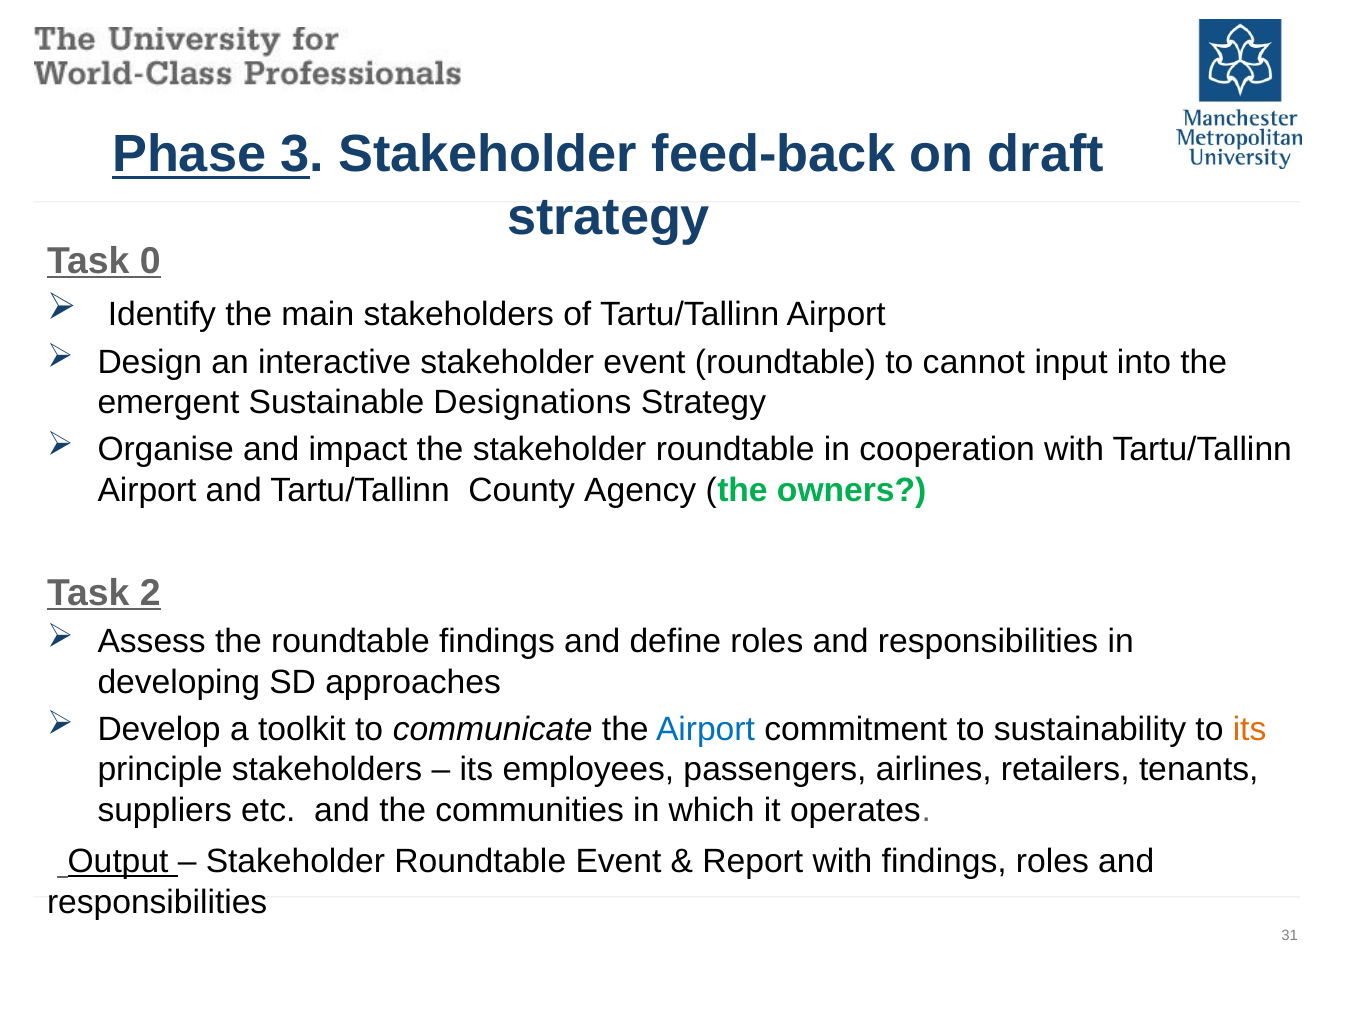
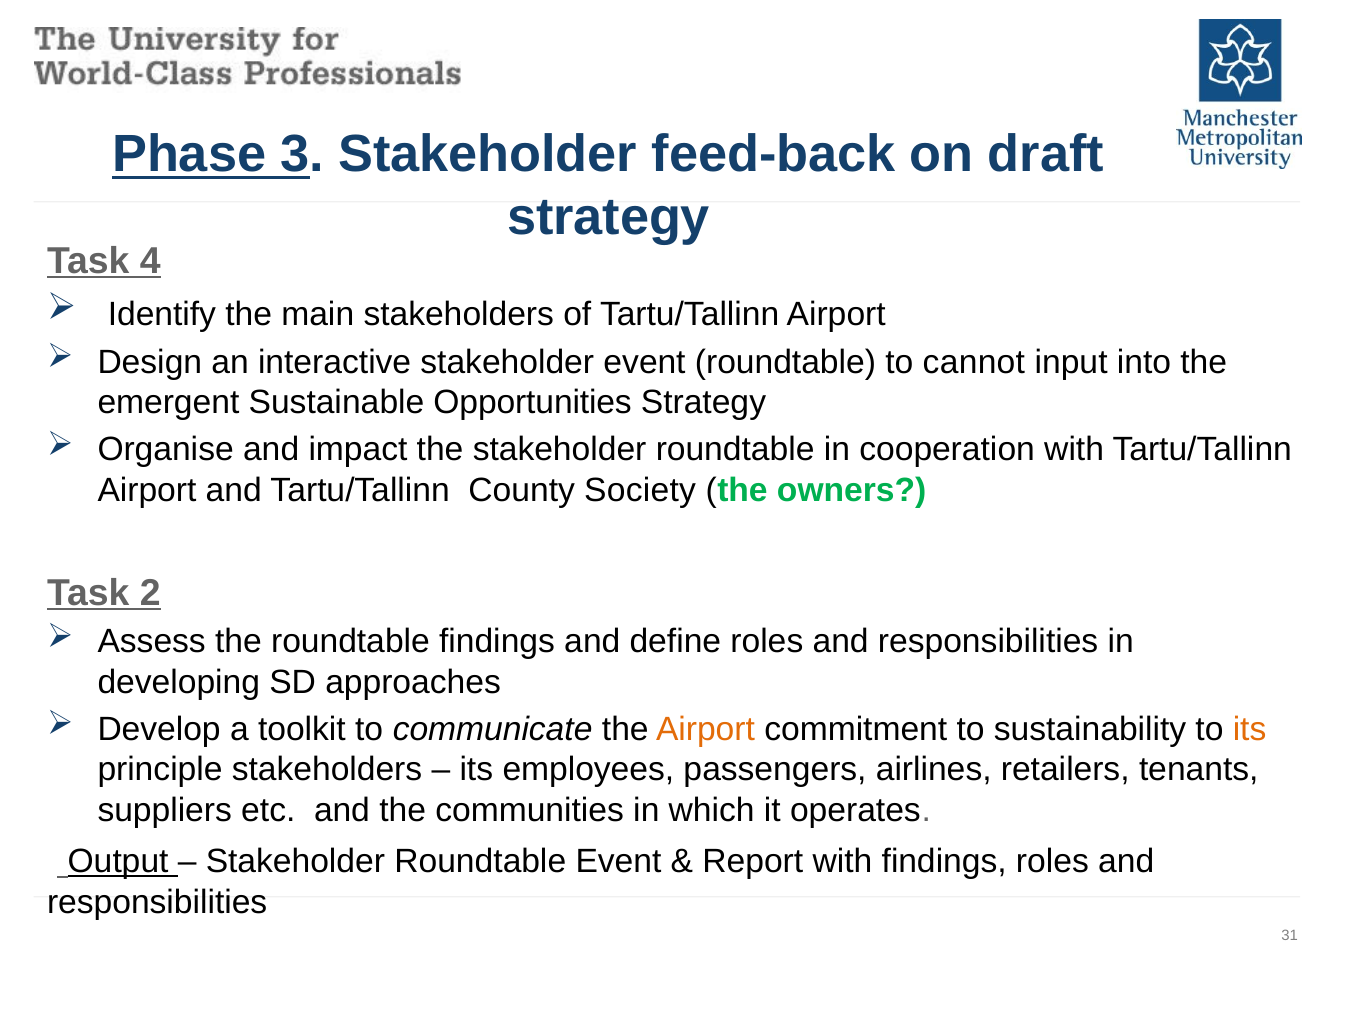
0: 0 -> 4 (150, 261)
Designations: Designations -> Opportunities (533, 402)
Agency: Agency -> Society (640, 490)
Airport colour: blue -> orange (705, 729)
